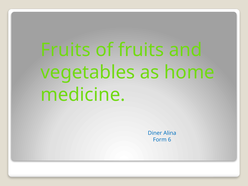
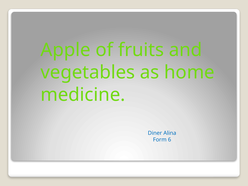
Fruits: Fruits -> Apple (66, 50)
